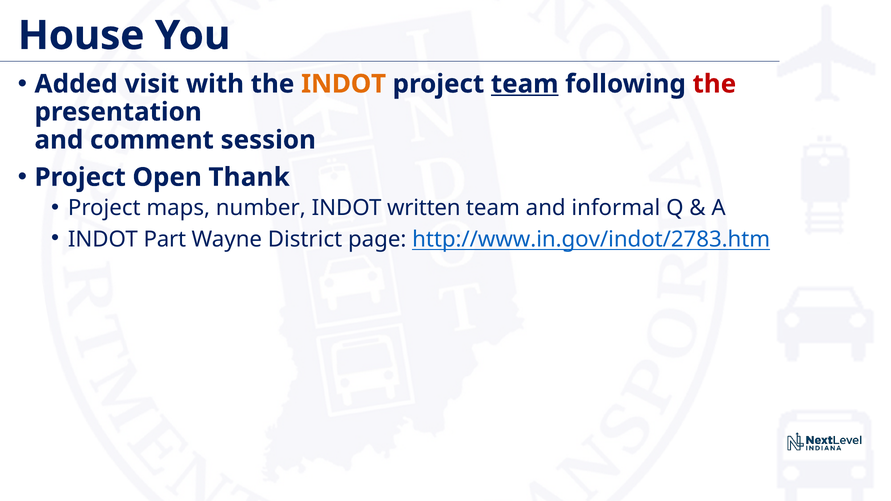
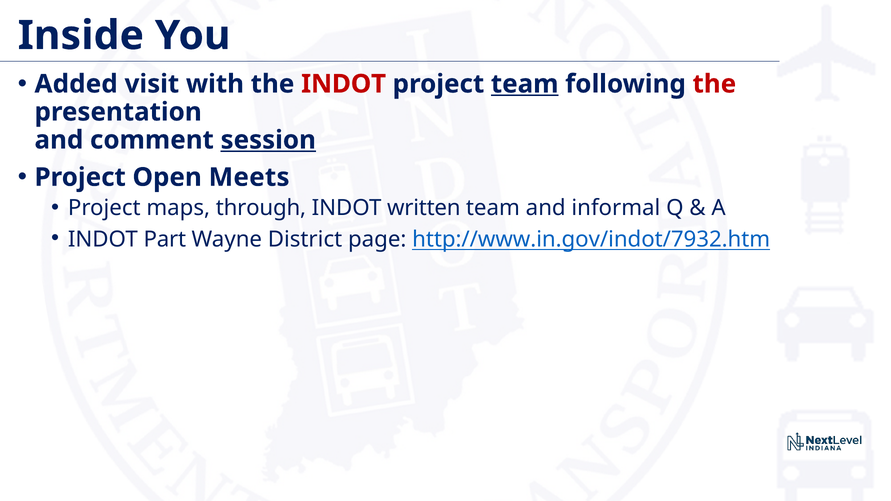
House: House -> Inside (81, 36)
INDOT colour: orange -> red (344, 84)
session underline: none -> present (268, 140)
Thank: Thank -> Meets (249, 177)
number: number -> through (261, 208)
http://www.in.gov/indot/2783.htm: http://www.in.gov/indot/2783.htm -> http://www.in.gov/indot/7932.htm (591, 239)
